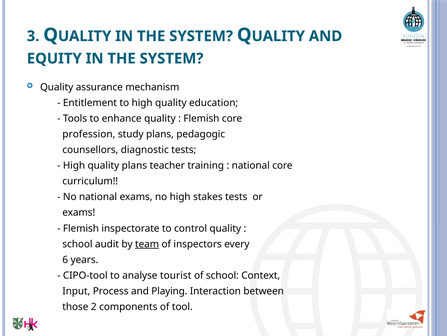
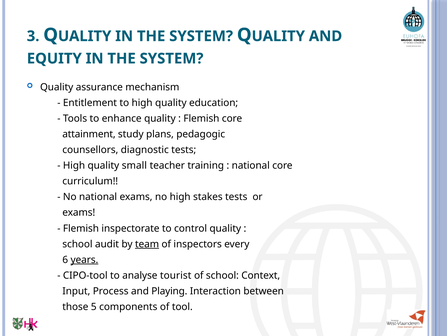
profession: profession -> attainment (89, 134)
quality plans: plans -> small (134, 165)
years underline: none -> present (84, 259)
2: 2 -> 5 (94, 306)
